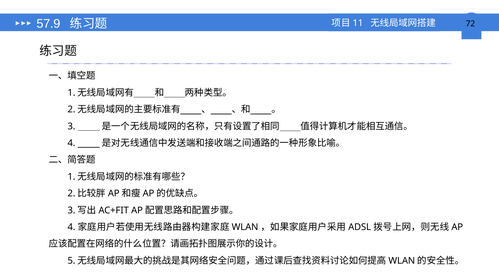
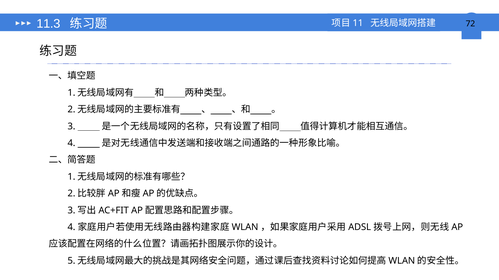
57.9: 57.9 -> 11.3 (48, 24)
